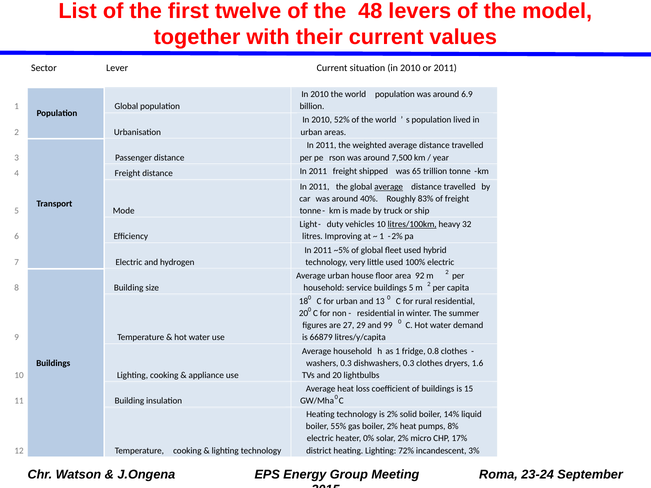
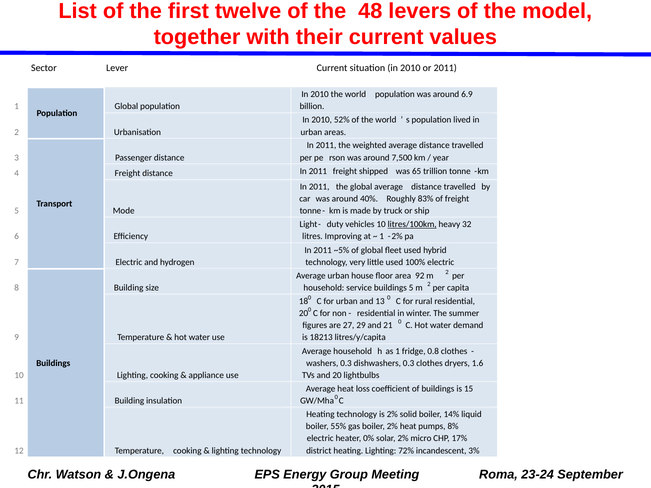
average underline: present -> none (389, 187)
99: 99 -> 21 (388, 326)
66879: 66879 -> 18213 (321, 338)
